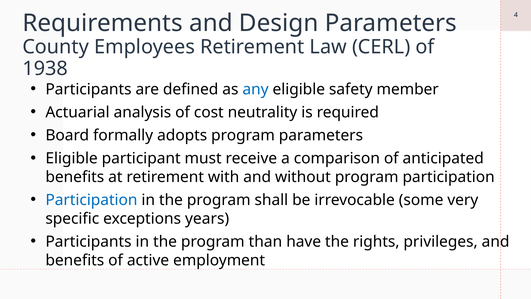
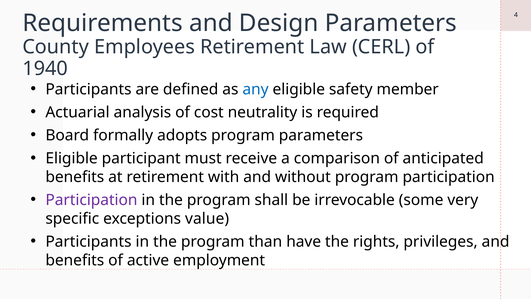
1938: 1938 -> 1940 (45, 69)
Participation colour: blue -> purple (91, 200)
years: years -> value (207, 218)
